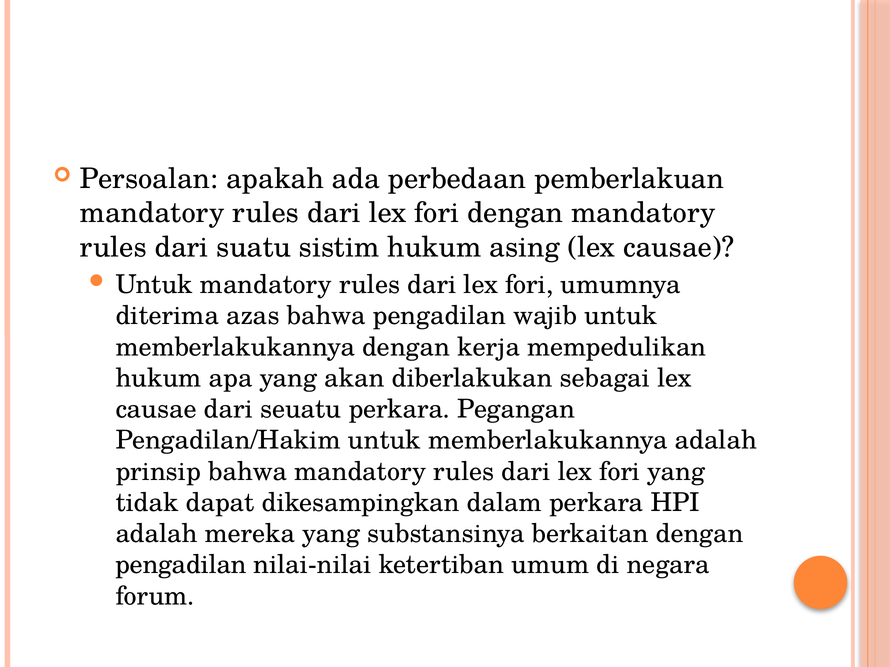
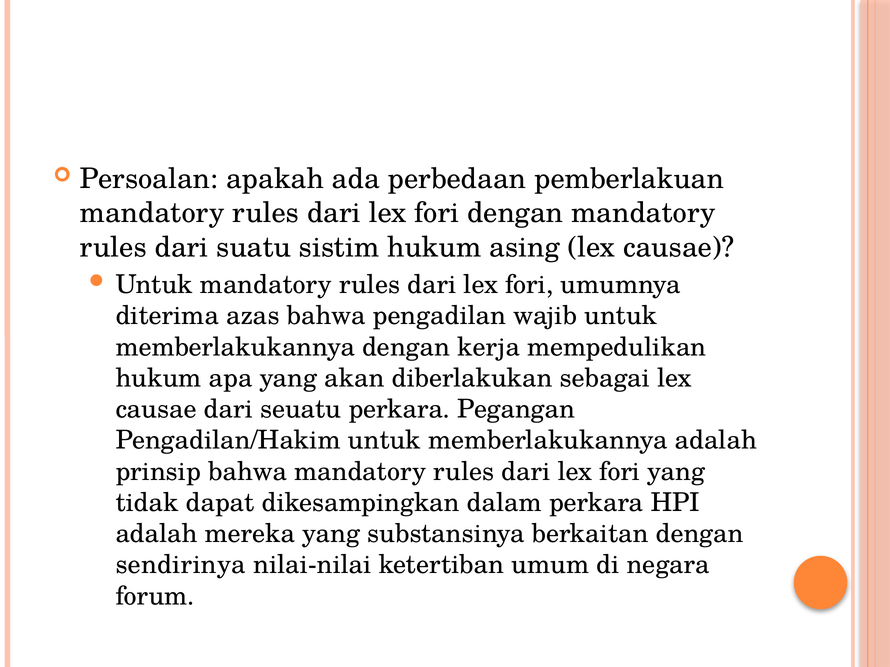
pengadilan: pengadilan -> sendirinya (181, 565)
